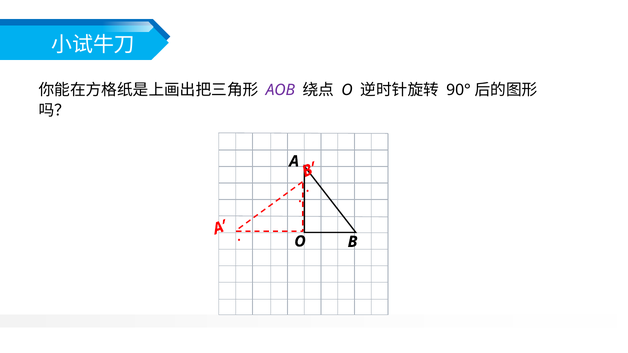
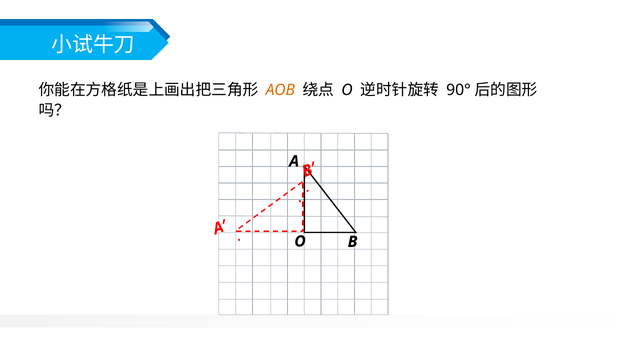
AOB colour: purple -> orange (280, 90)
